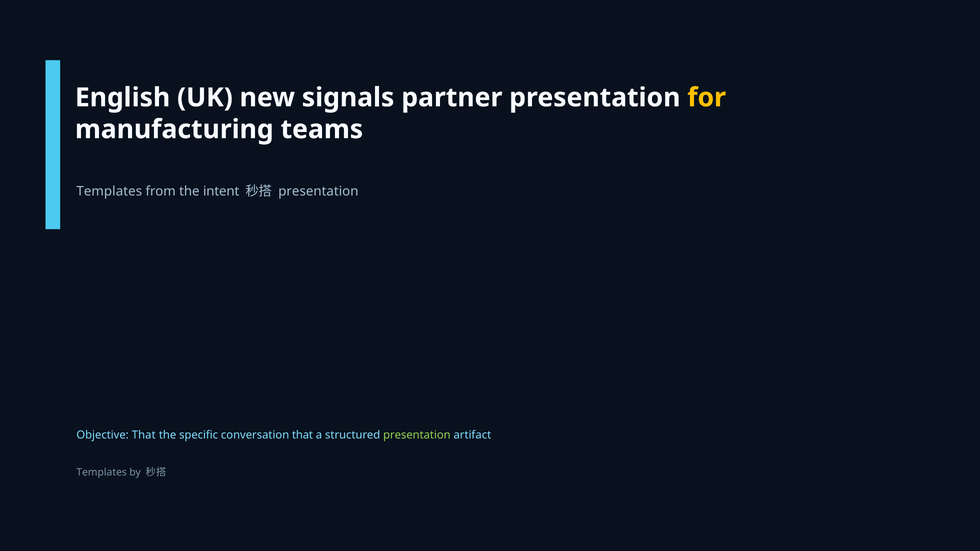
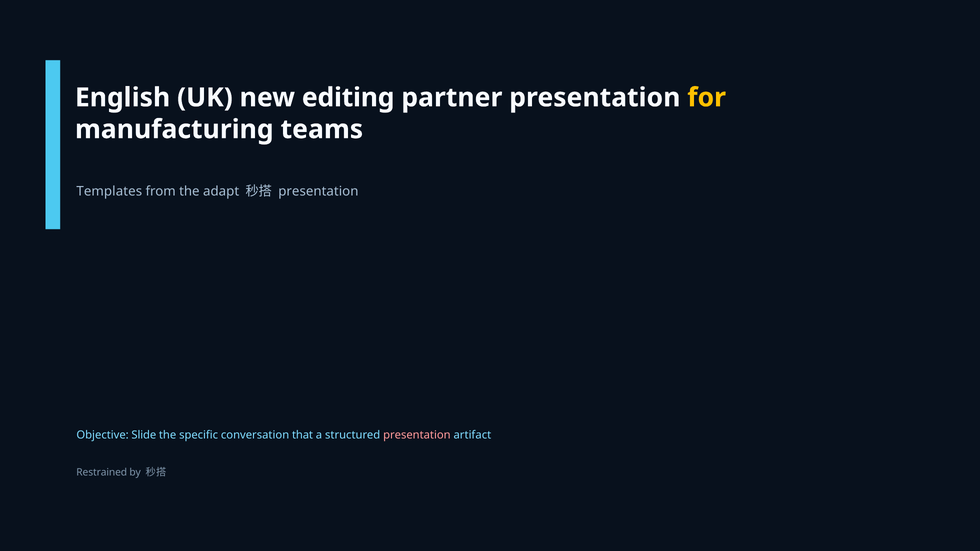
signals: signals -> editing (348, 98)
intent: intent -> adapt (221, 191)
Objective That: That -> Slide (144, 435)
presentation colour: light green -> pink (417, 435)
Templates: Templates -> Restrained (102, 473)
